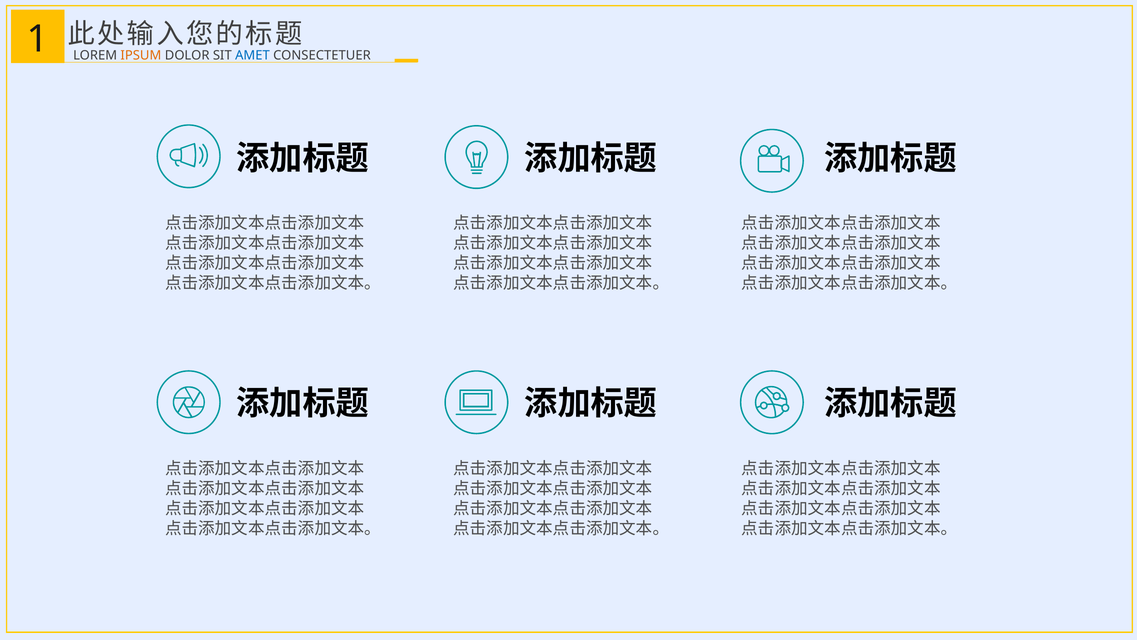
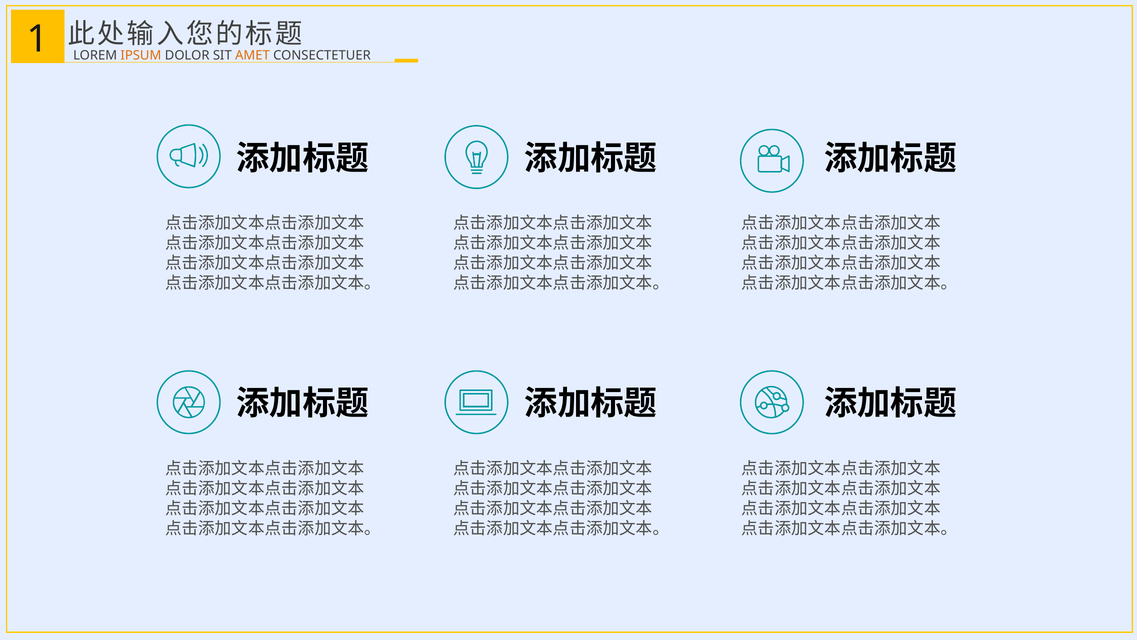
AMET colour: blue -> orange (252, 55)
